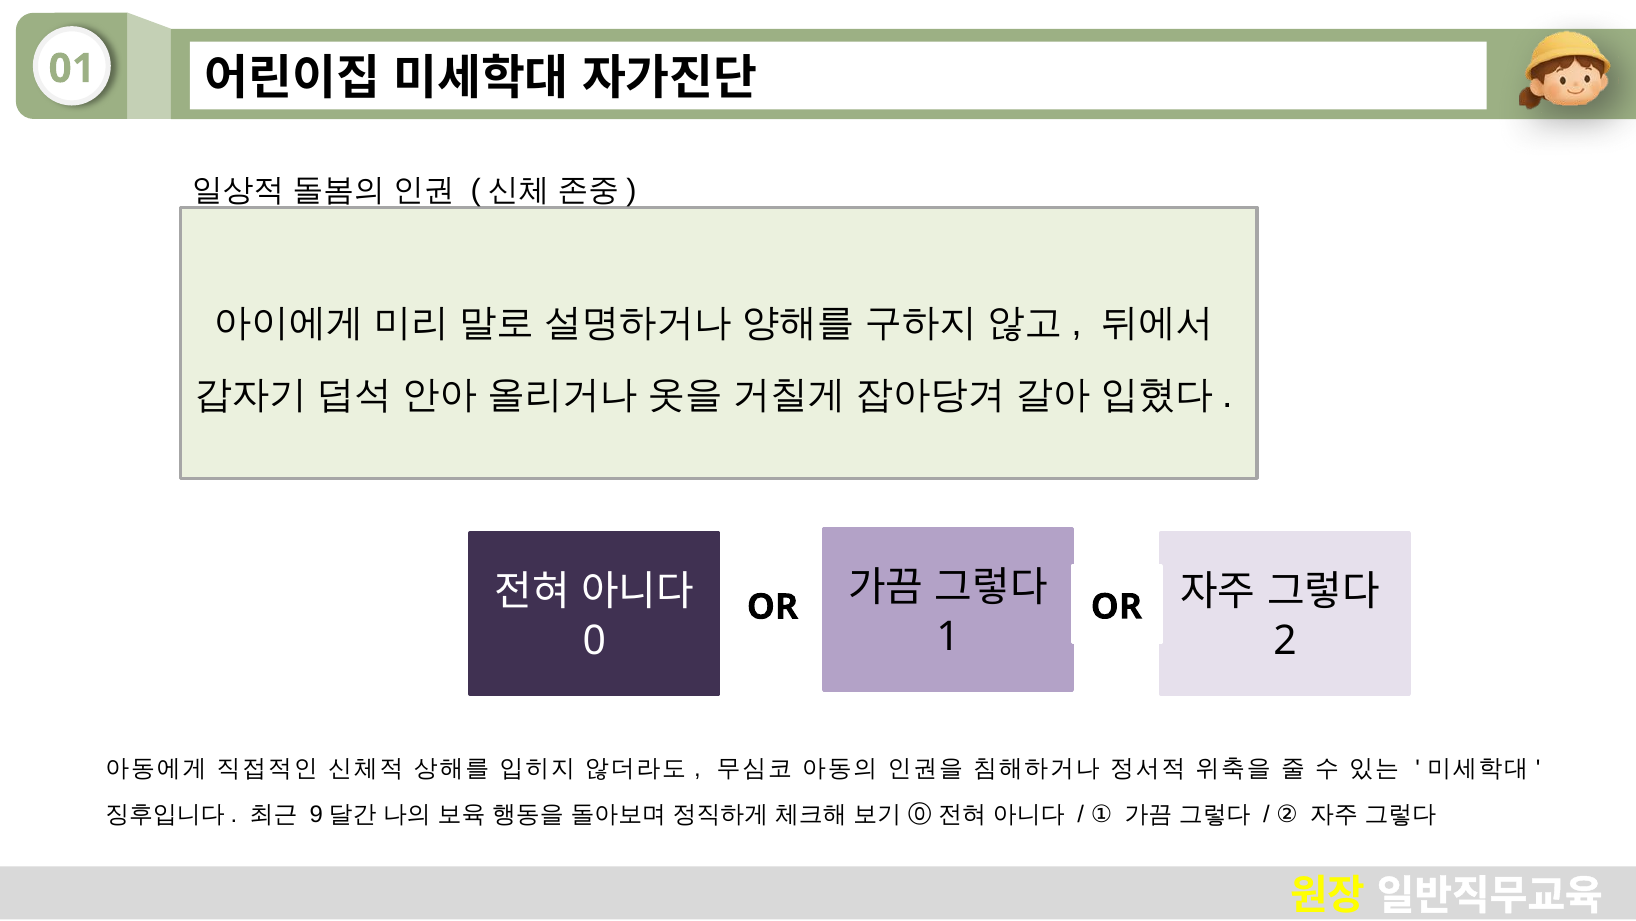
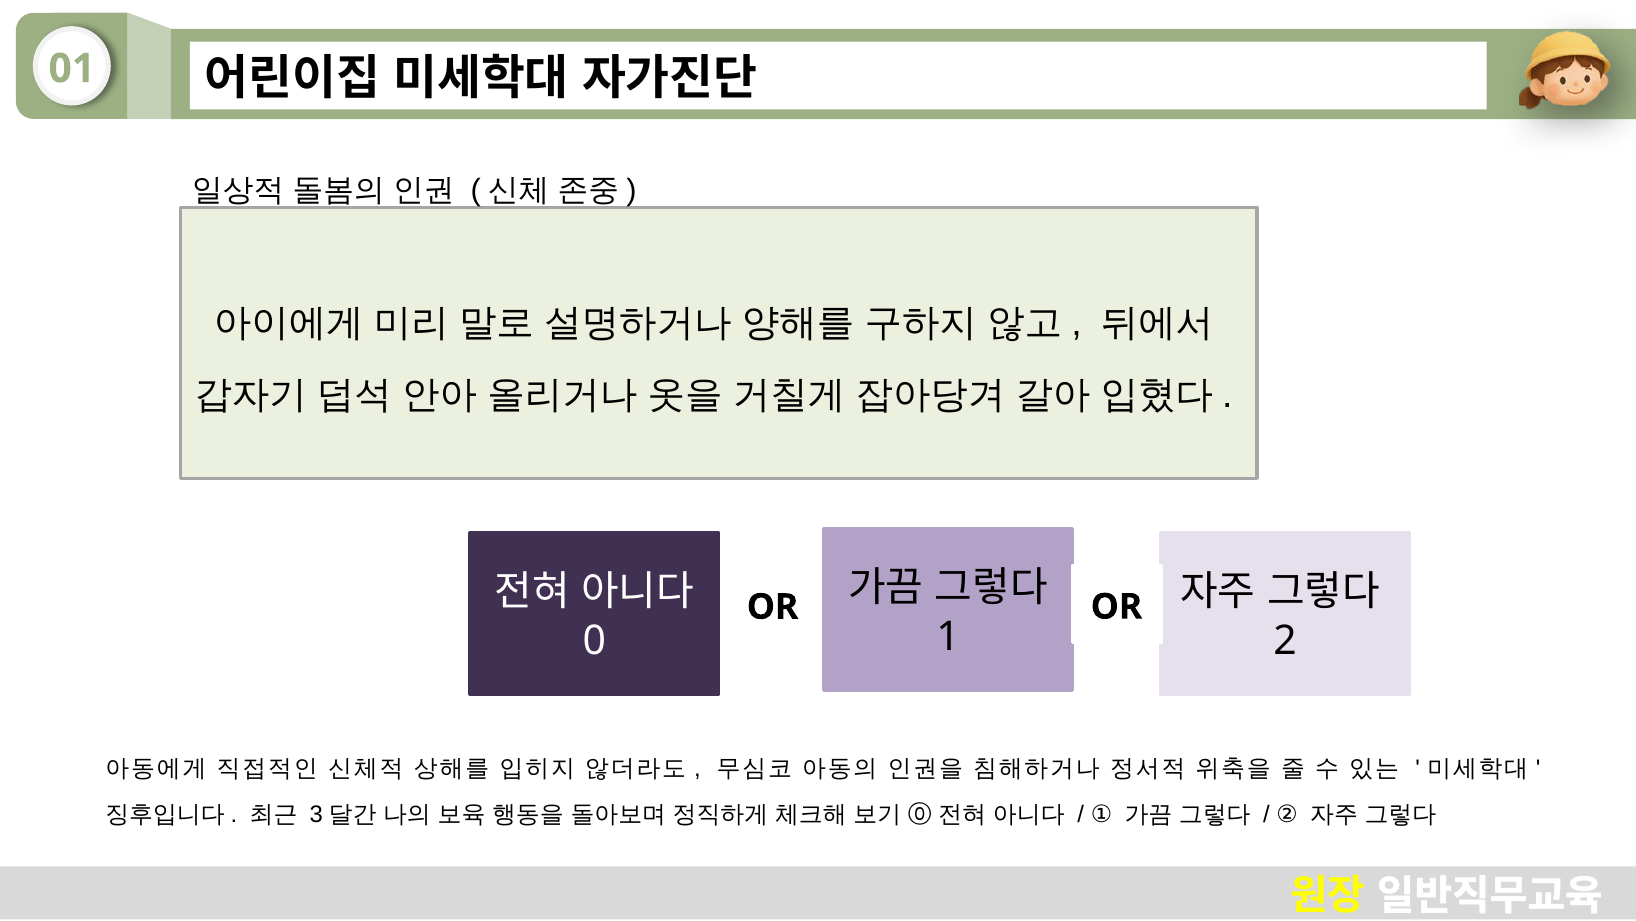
9: 9 -> 3 (316, 814)
